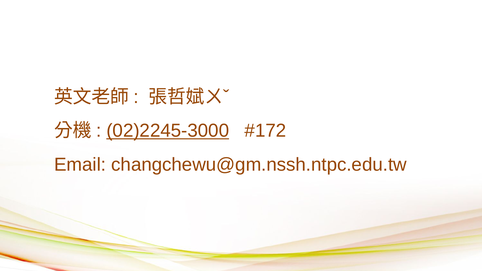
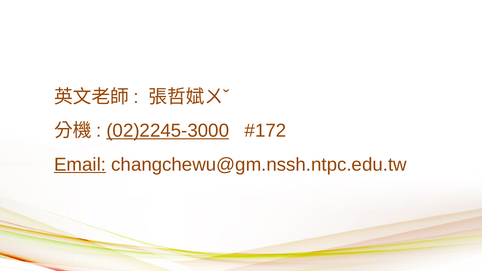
Email underline: none -> present (80, 165)
